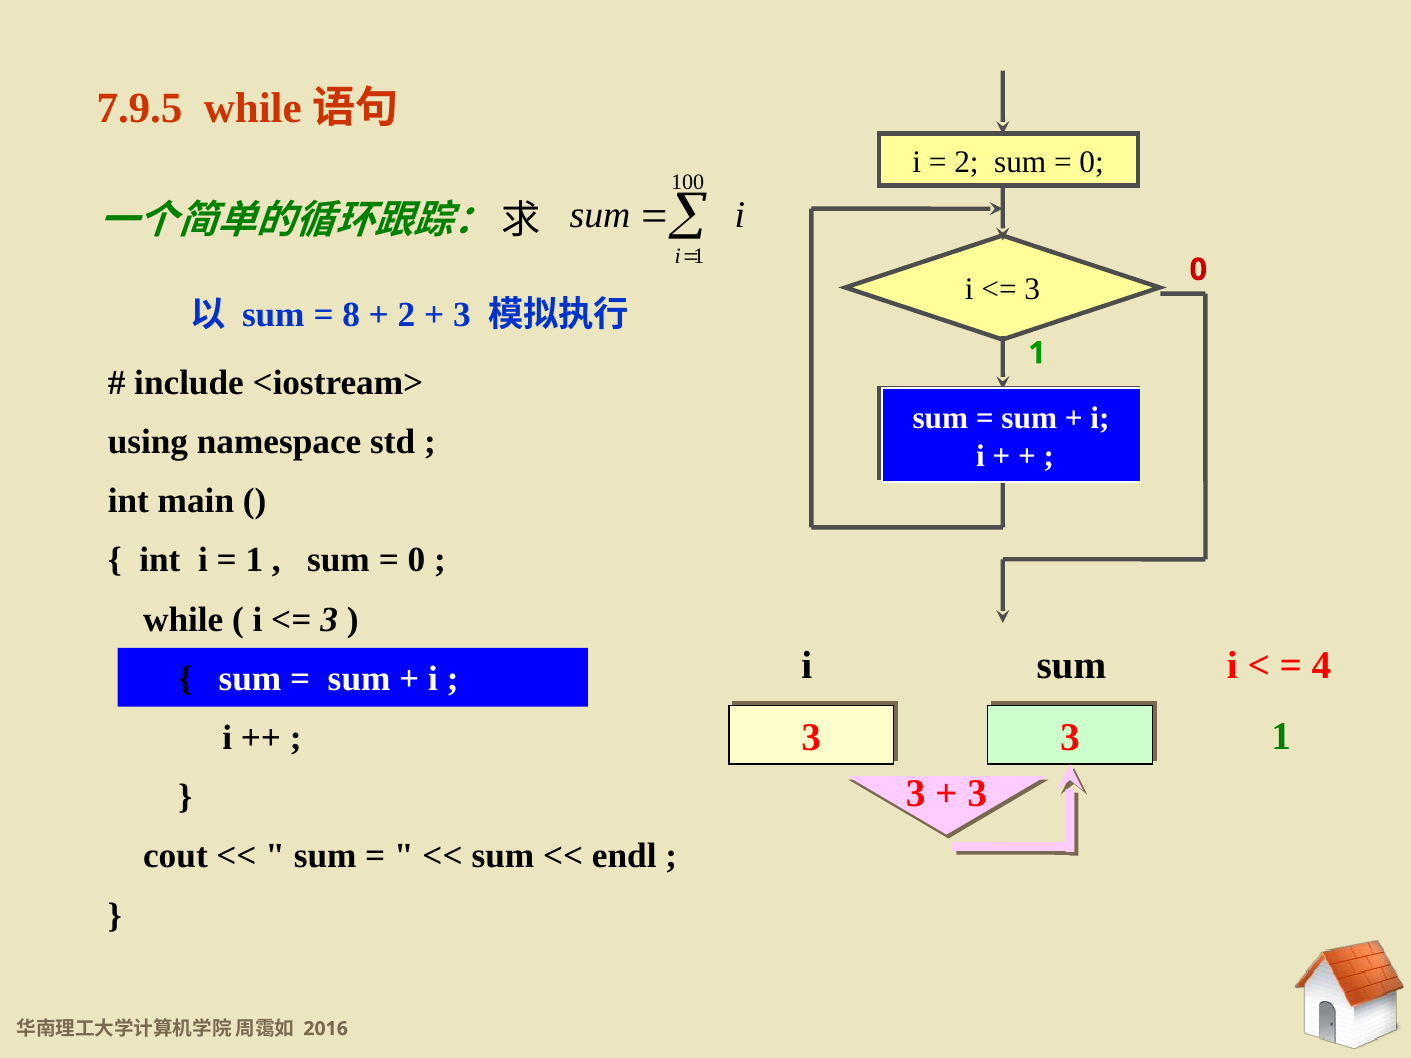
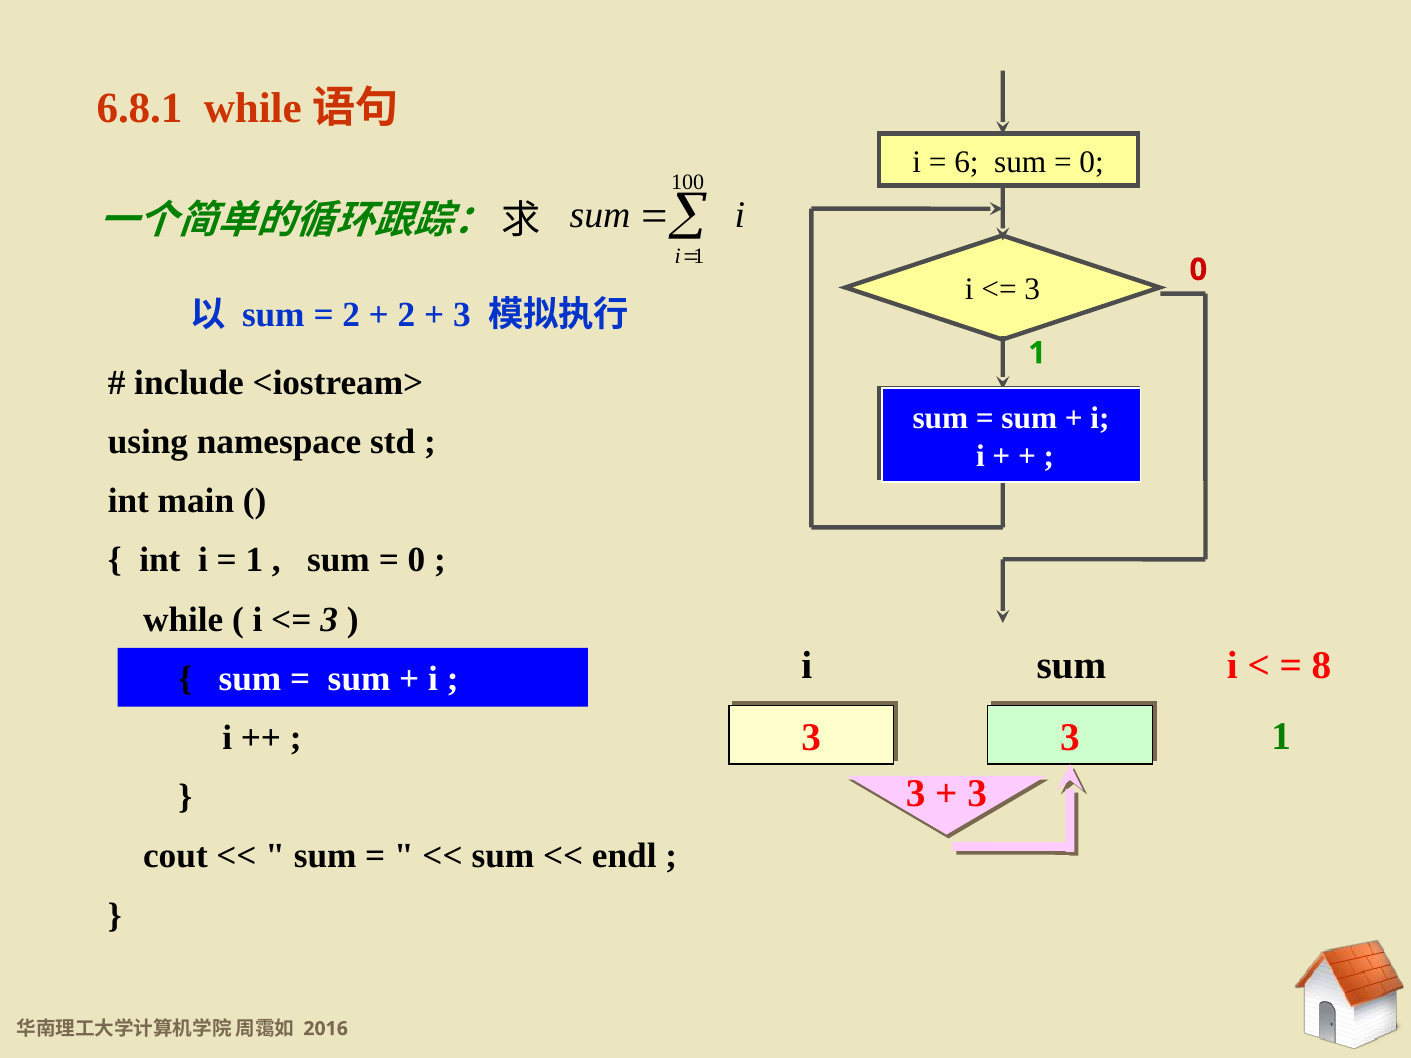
7.9.5: 7.9.5 -> 6.8.1 (140, 109)
2: 2 -> 6 (966, 162)
8: 8 -> 2 (351, 315)
4: 4 -> 8 (1321, 666)
